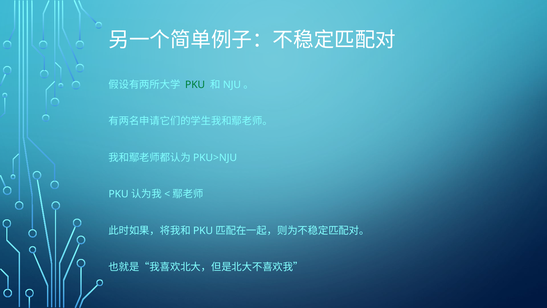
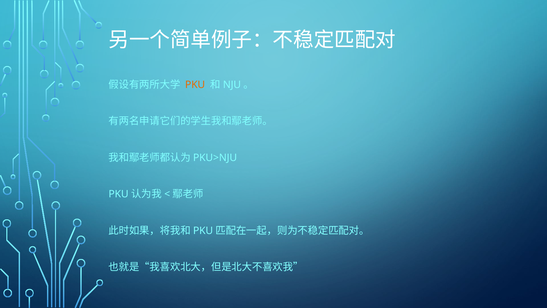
PKU colour: green -> orange (195, 85)
